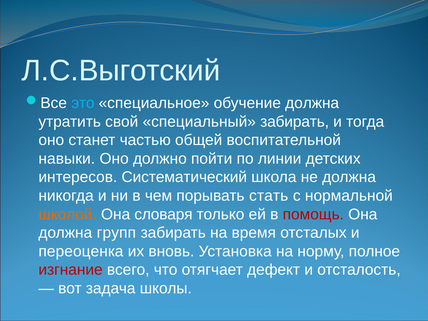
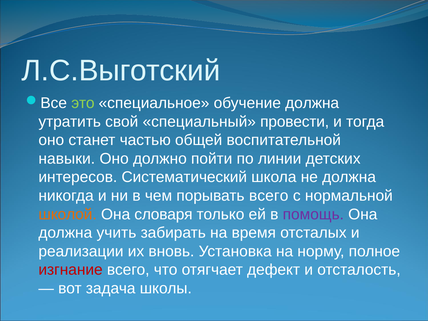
это colour: light blue -> light green (83, 103)
специальный забирать: забирать -> провести (295, 122)
порывать стать: стать -> всего (269, 196)
помощь colour: red -> purple (313, 214)
групп: групп -> учить (116, 233)
переоценка: переоценка -> реализации (81, 251)
